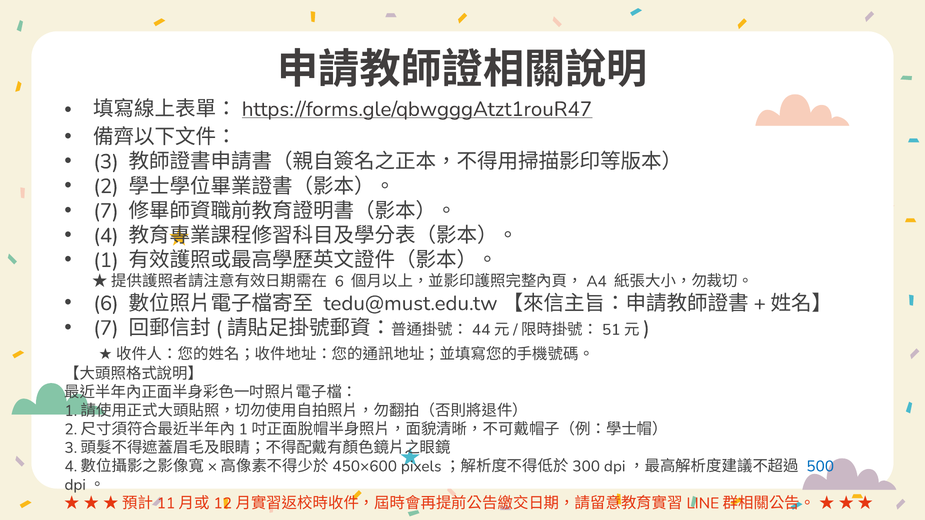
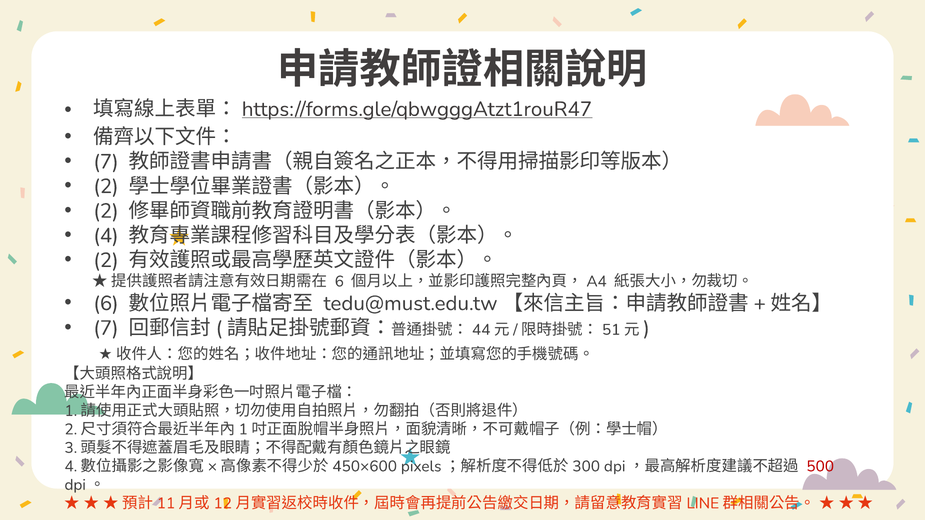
3: 3 -> 7 (106, 162)
7: 7 -> 2 (106, 211)
1: 1 -> 2 (106, 260)
500 colour: blue -> red (820, 467)
